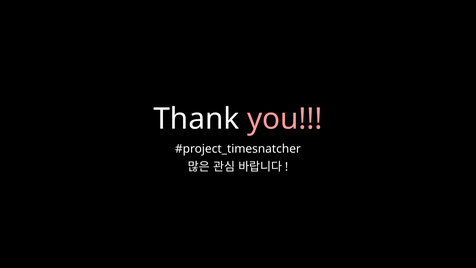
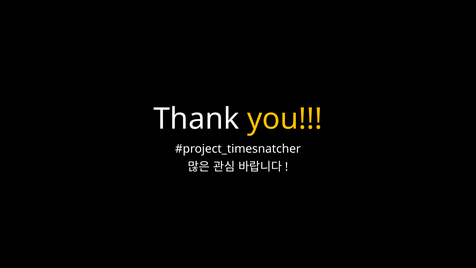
you colour: pink -> yellow (285, 119)
